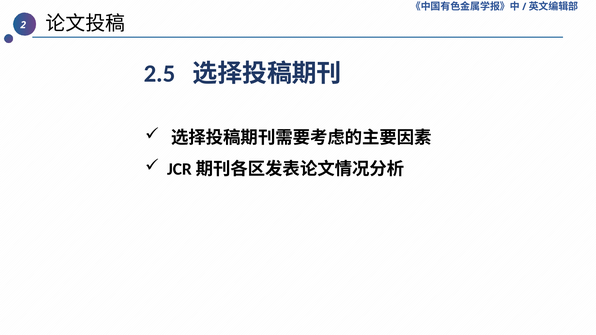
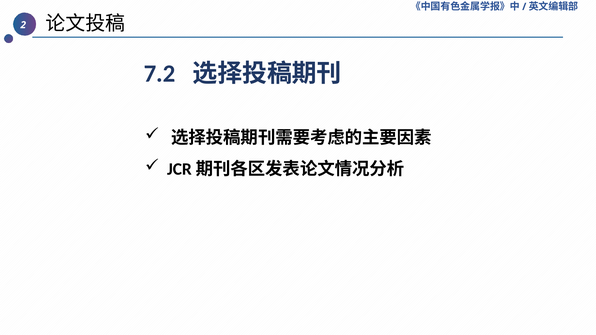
2.5: 2.5 -> 7.2 (160, 74)
